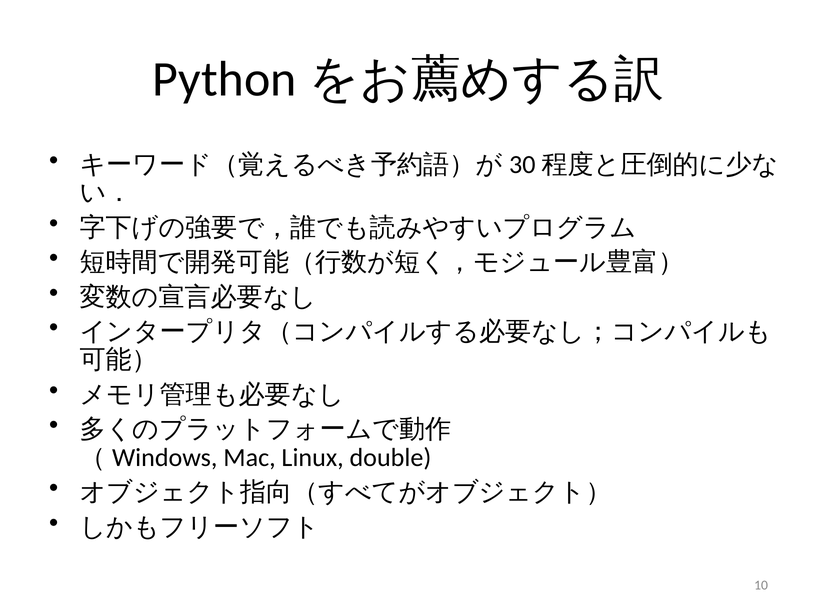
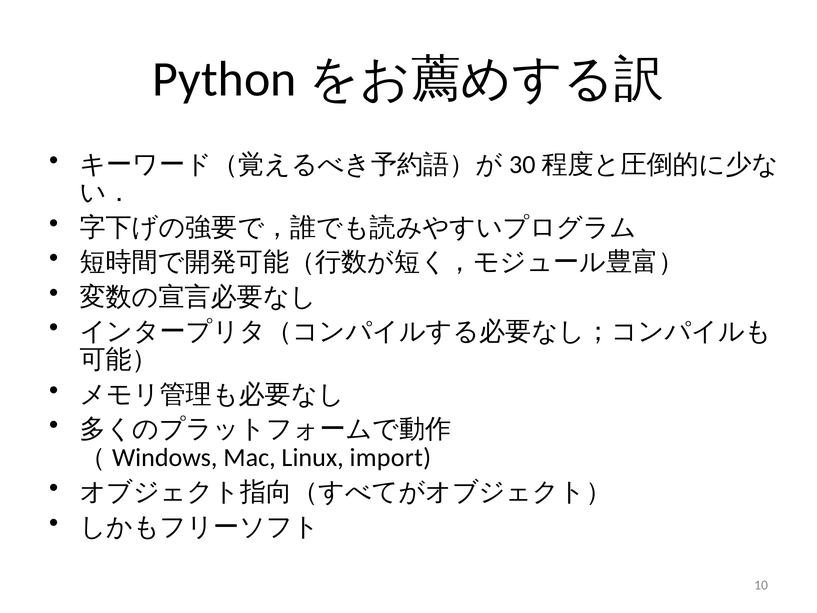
double: double -> import (390, 457)
